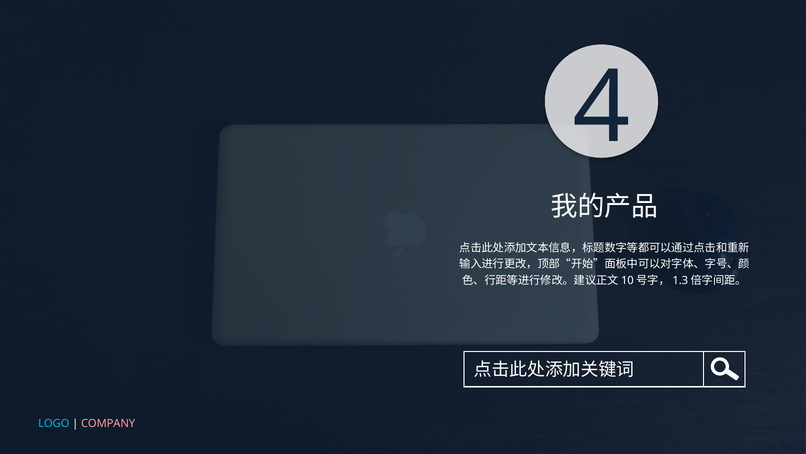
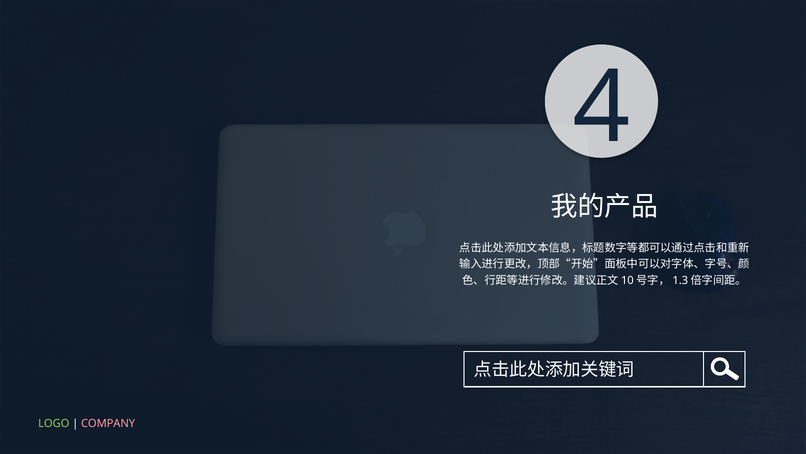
LOGO colour: light blue -> light green (54, 423)
